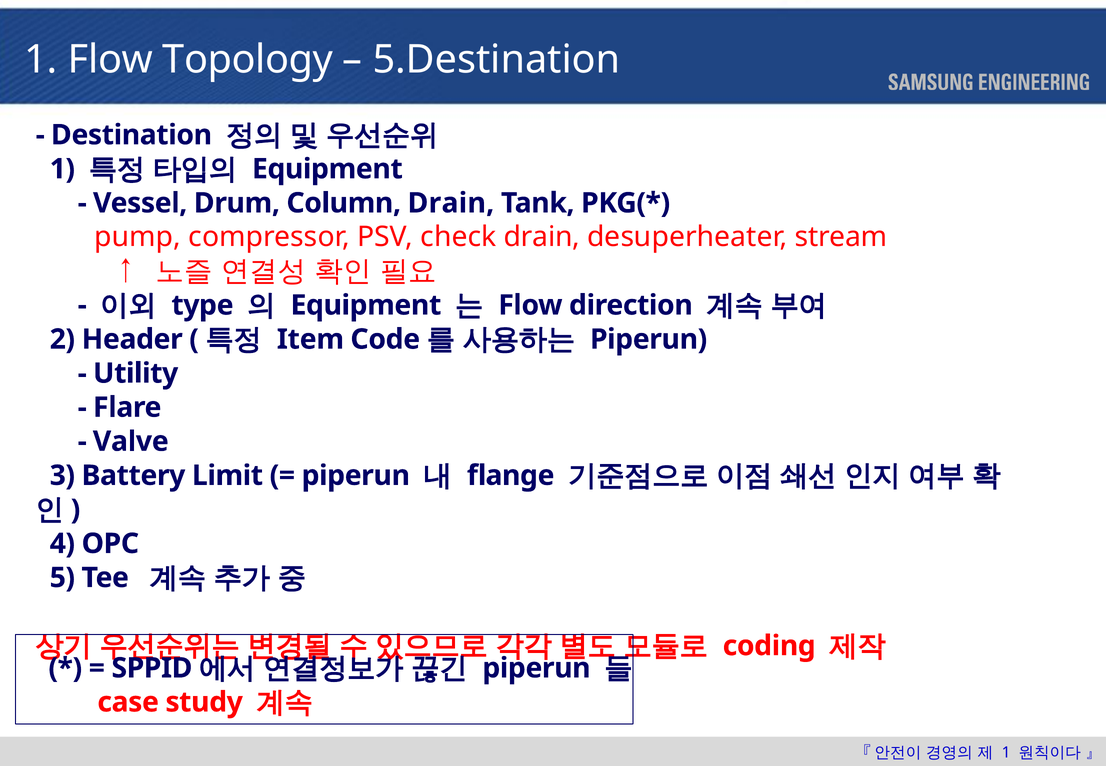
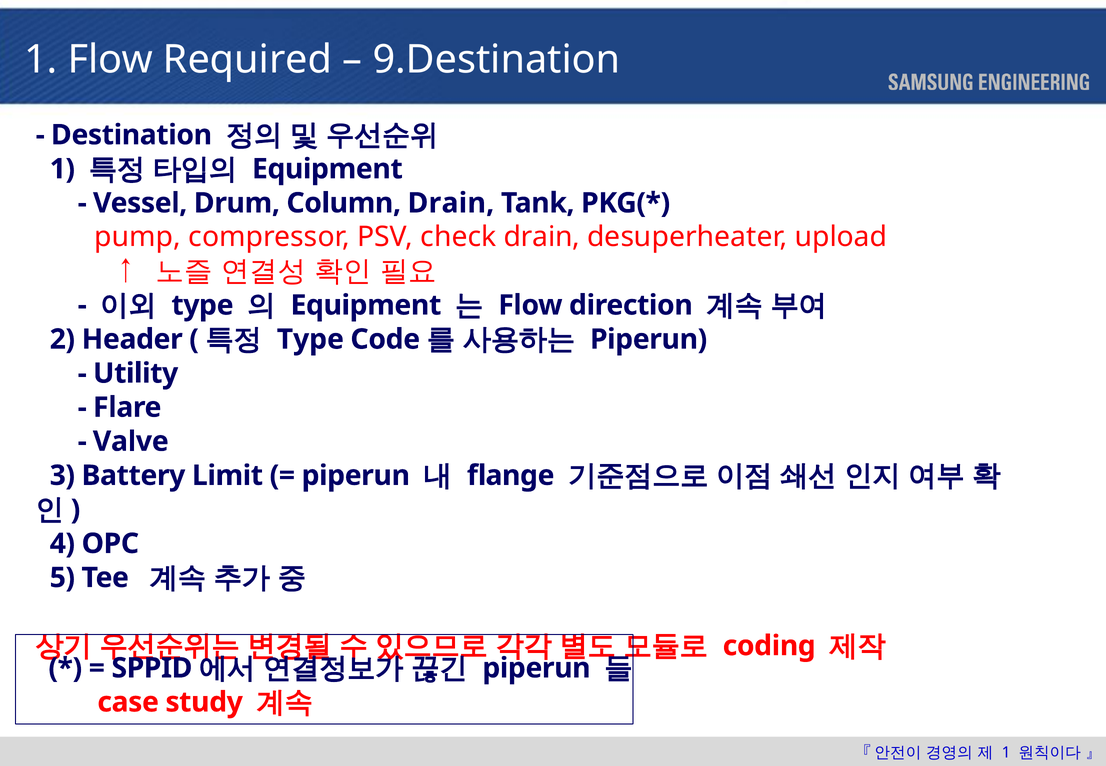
Topology: Topology -> Required (248, 59)
5.Destination: 5.Destination -> 9.Destination (497, 59)
stream: stream -> upload (841, 237)
Item: Item -> Type (310, 339)
